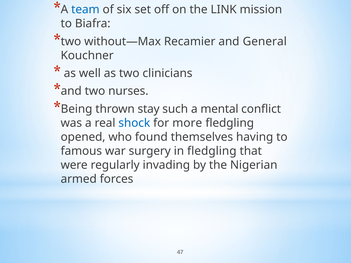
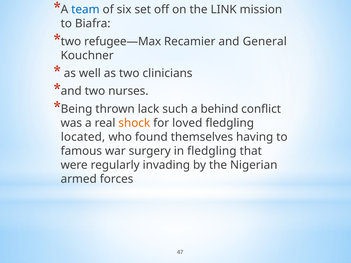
without—Max: without—Max -> refugee—Max (123, 41)
stay: stay -> lack (149, 109)
mental: mental -> behind (219, 109)
shock colour: blue -> orange (134, 123)
more: more -> loved (187, 123)
opened: opened -> located (83, 137)
